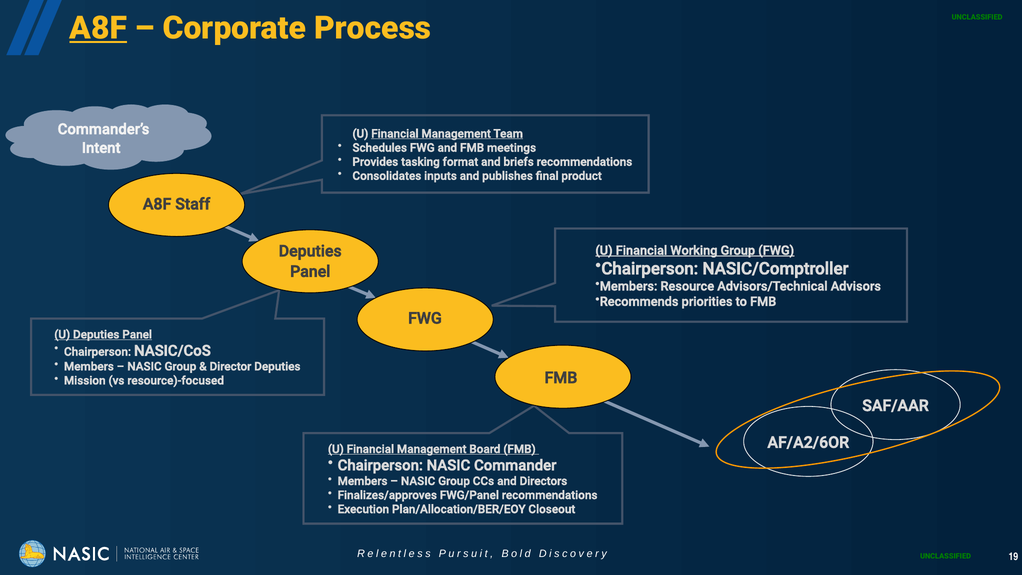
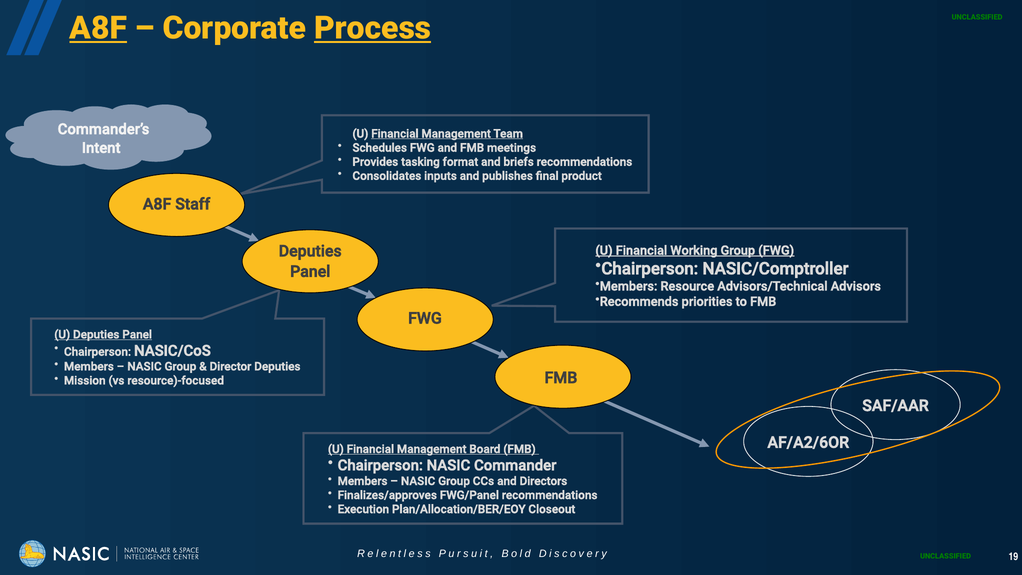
Process underline: none -> present (373, 28)
